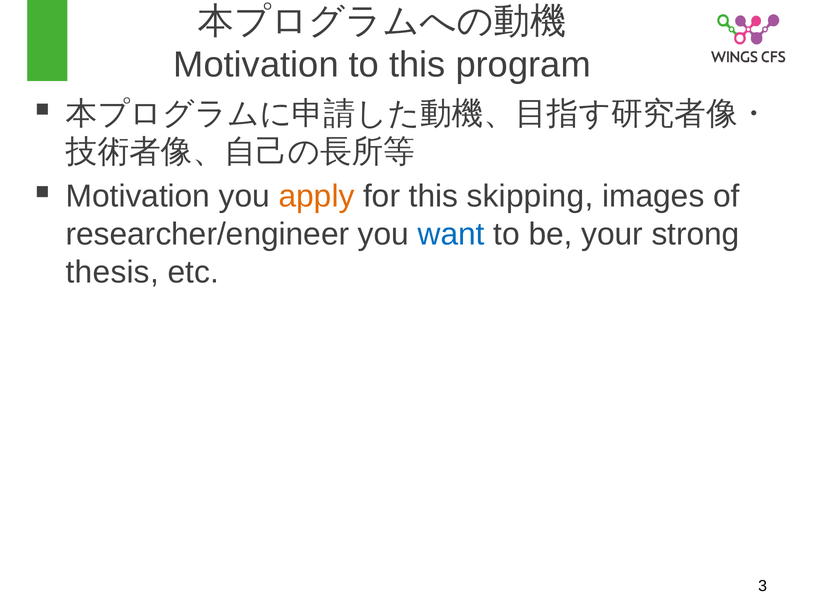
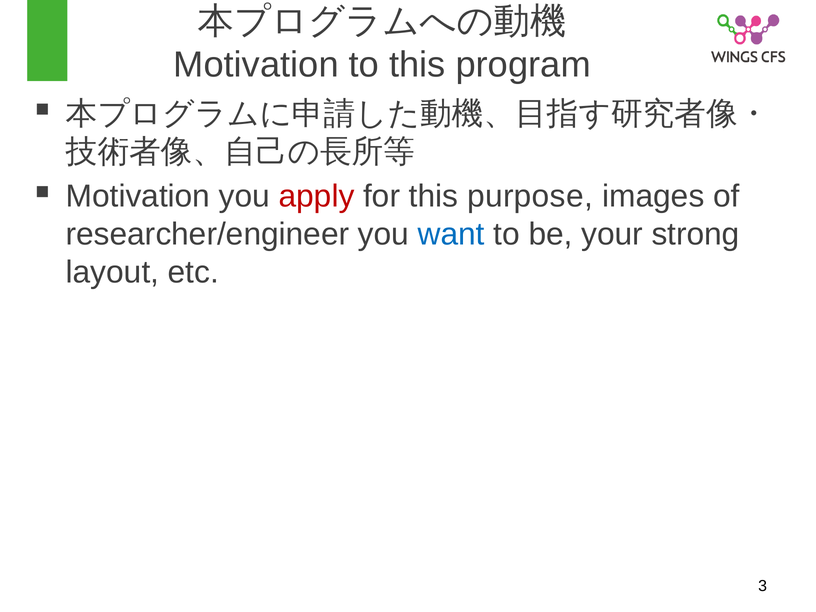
apply colour: orange -> red (317, 196)
skipping: skipping -> purpose (530, 196)
thesis: thesis -> layout (112, 273)
